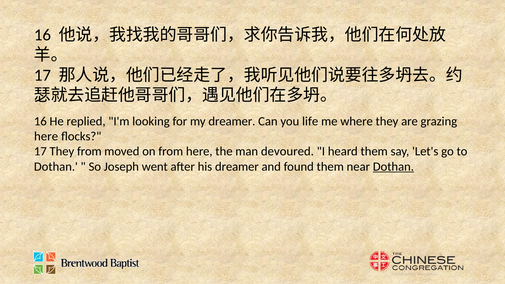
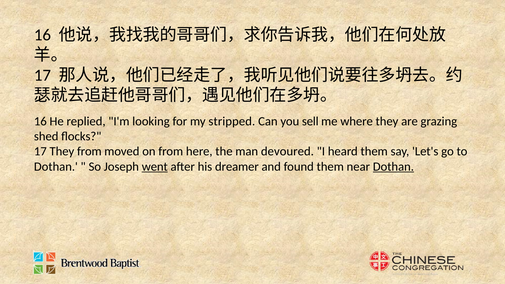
my dreamer: dreamer -> stripped (232, 121)
life: life -> sell (310, 121)
here: here -> shed (46, 136)
went underline: none -> present (155, 167)
